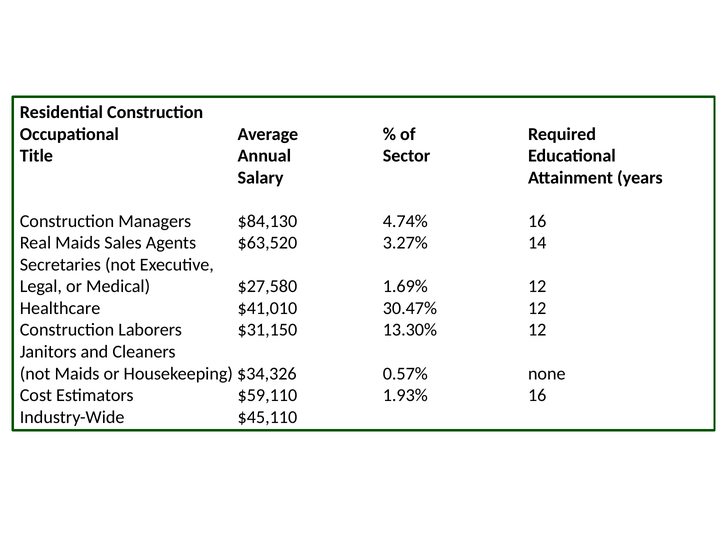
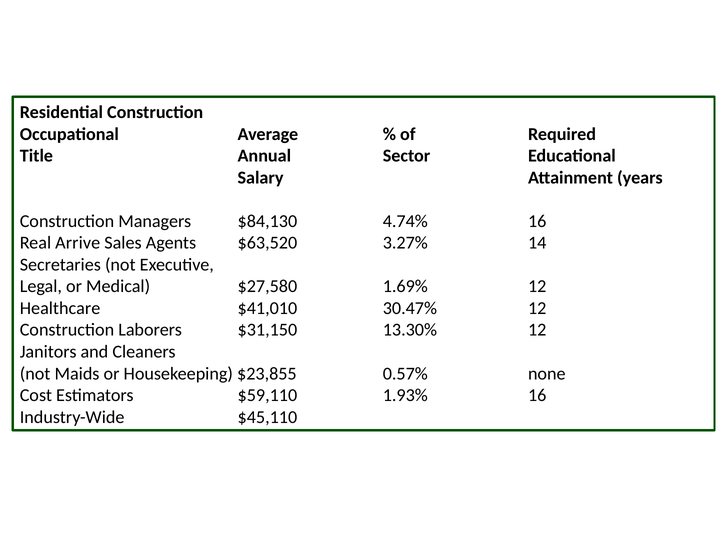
Real Maids: Maids -> Arrive (78, 243)
$34,326: $34,326 -> $23,855 (267, 374)
